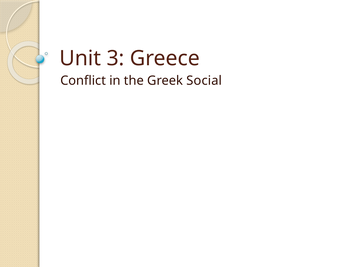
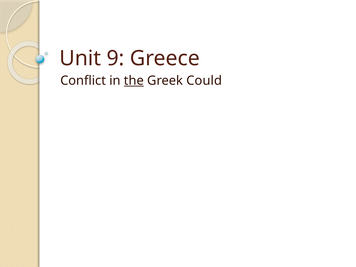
3: 3 -> 9 (115, 58)
the underline: none -> present (134, 81)
Social: Social -> Could (204, 81)
